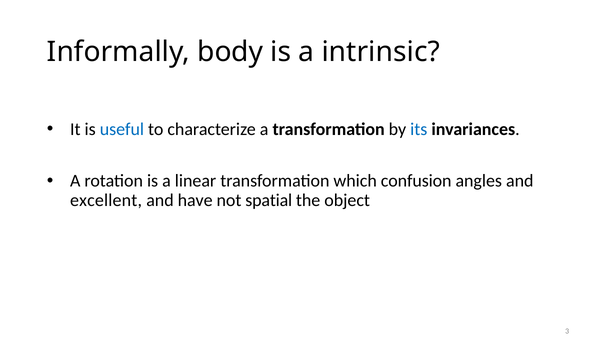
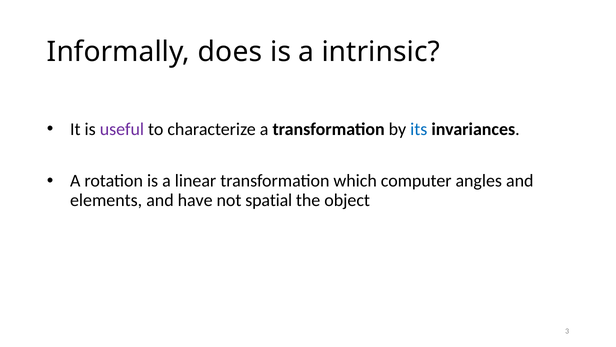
body: body -> does (230, 52)
useful colour: blue -> purple (122, 129)
confusion: confusion -> computer (416, 181)
excellent: excellent -> elements (106, 200)
